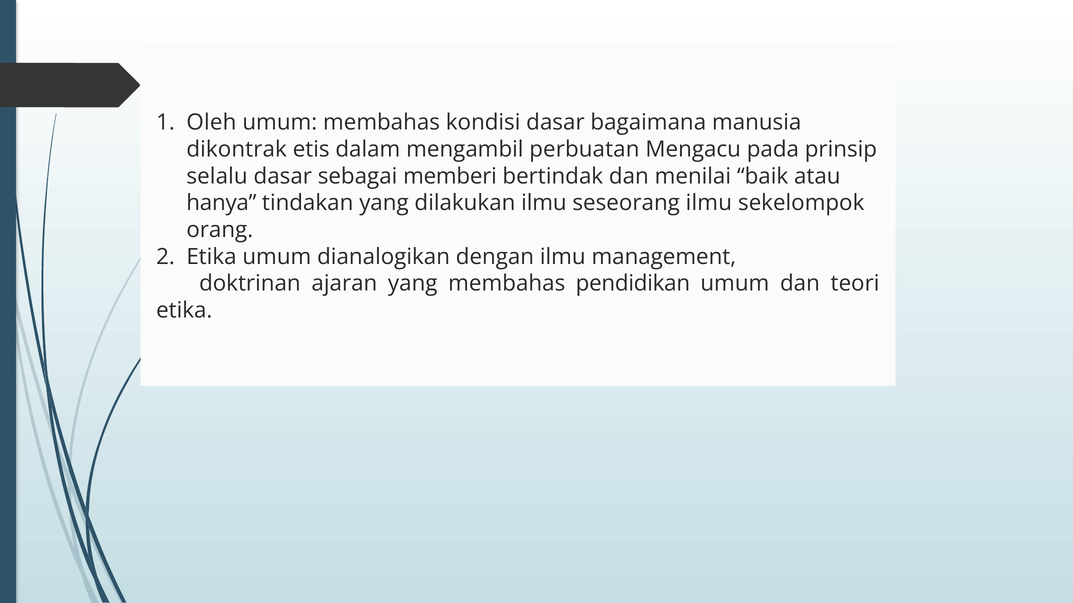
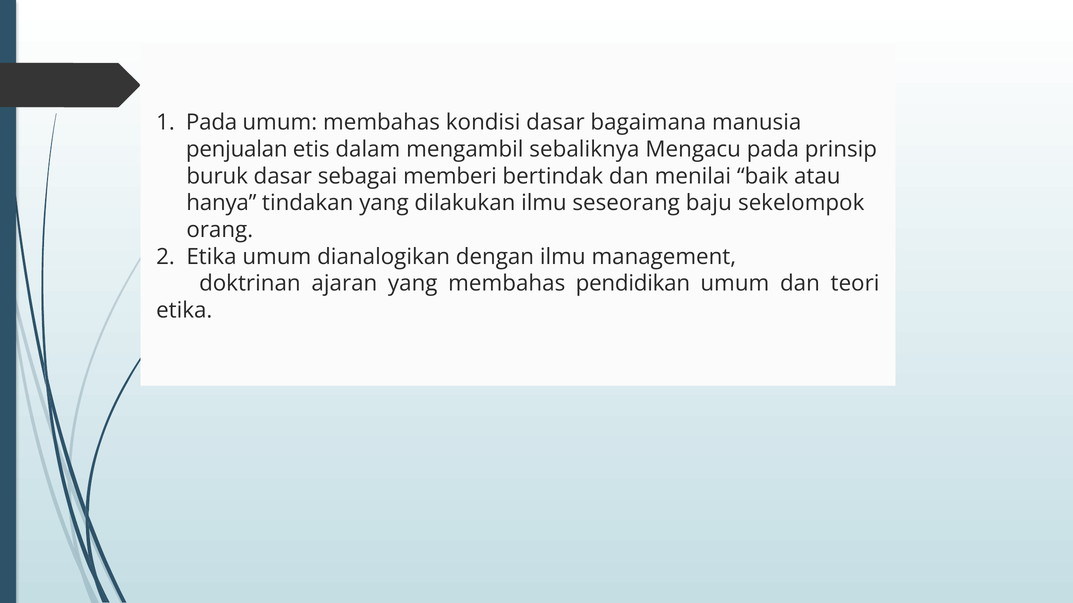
Oleh: Oleh -> Pada (212, 123)
dikontrak: dikontrak -> penjualan (237, 150)
perbuatan: perbuatan -> sebaliknya (584, 150)
selalu: selalu -> buruk (217, 176)
seseorang ilmu: ilmu -> baju (709, 203)
